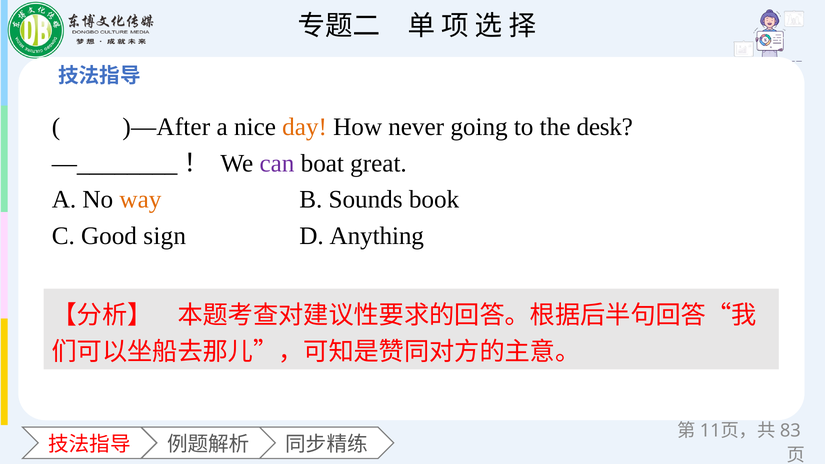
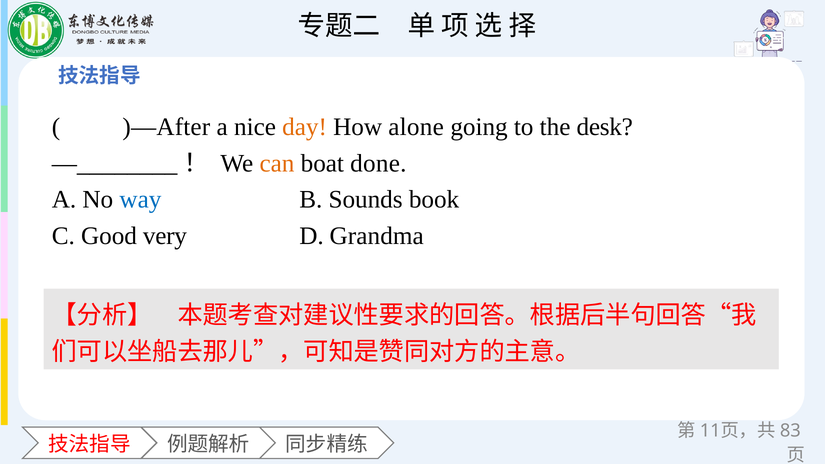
never: never -> alone (416, 127)
can colour: purple -> orange (277, 163)
great: great -> done (378, 163)
way colour: orange -> blue (140, 200)
sign: sign -> very (165, 236)
Anything: Anything -> Grandma (377, 236)
